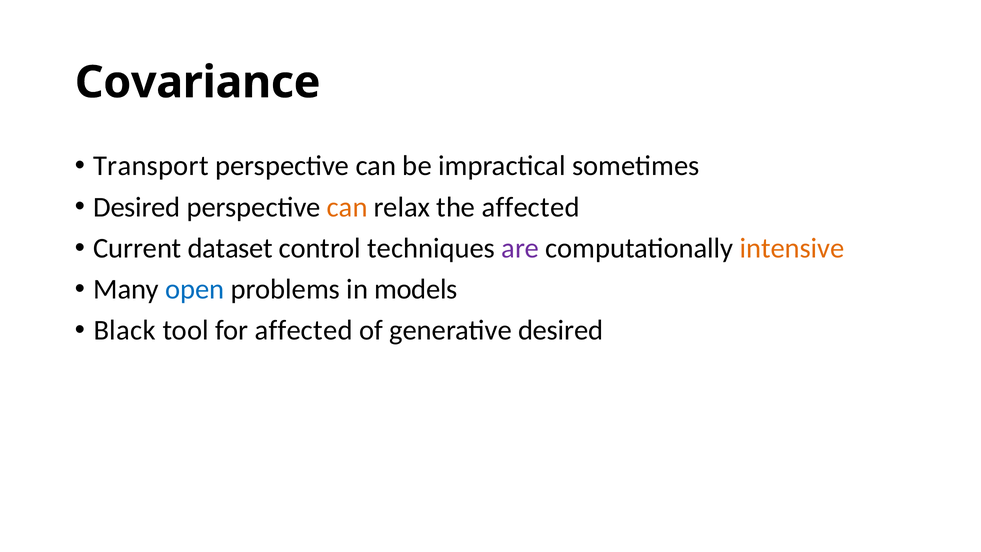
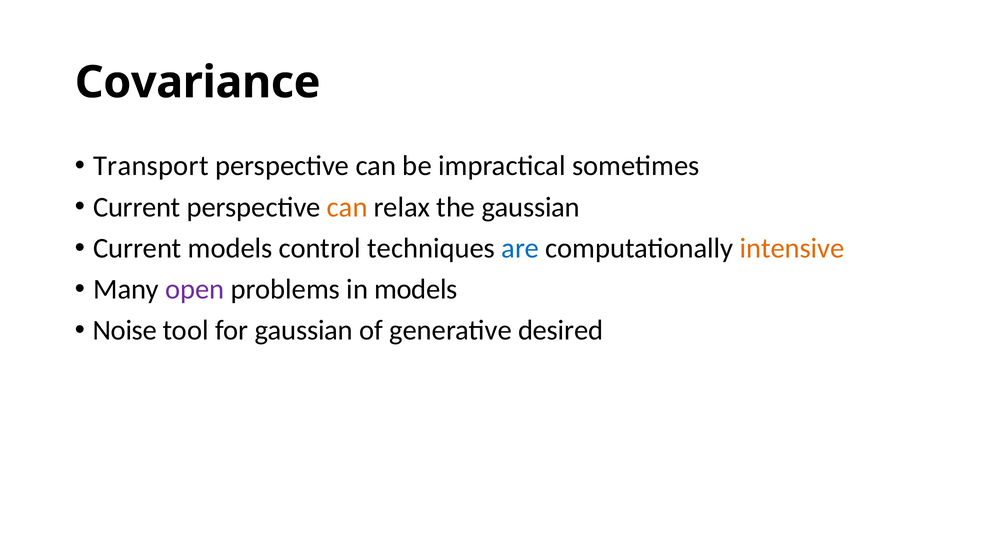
Desired: Desired -> Current (137, 207)
the affected: affected -> gaussian (531, 207)
Current dataset: dataset -> models (230, 248)
are colour: purple -> blue (520, 248)
open colour: blue -> purple (195, 289)
Black: Black -> Noise (125, 330)
for affected: affected -> gaussian (304, 330)
